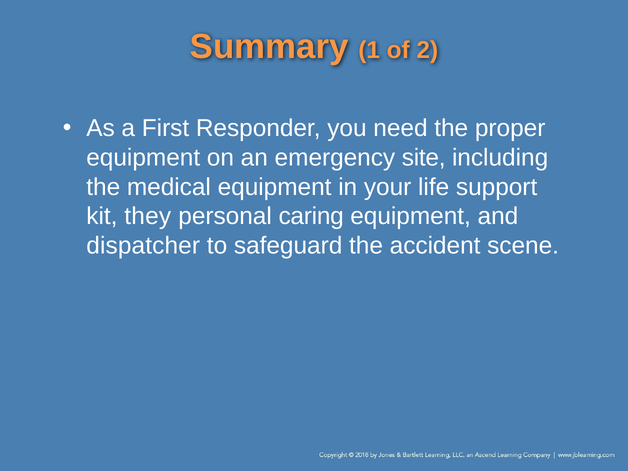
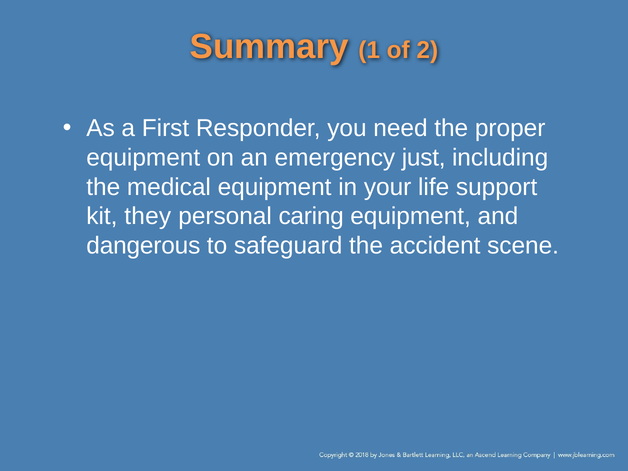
site: site -> just (424, 158)
dispatcher: dispatcher -> dangerous (143, 246)
